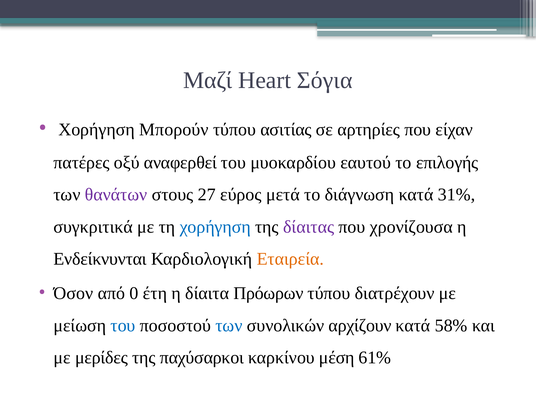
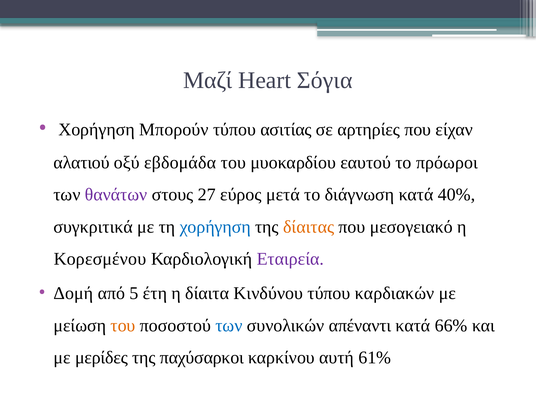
πατέρες: πατέρες -> αλατιού (82, 162)
αναφερθεί: αναφερθεί -> εβδομάδα (180, 162)
επιλογής: επιλογής -> πρόωροι (447, 162)
31%: 31% -> 40% (457, 195)
δίαιτας colour: purple -> orange (309, 227)
χρονίζουσα: χρονίζουσα -> μεσογειακό (411, 227)
Ενδείκνυνται: Ενδείκνυνται -> Κορεσμένου (100, 259)
Εταιρεία colour: orange -> purple (290, 259)
Όσον: Όσον -> Δομή (73, 293)
0: 0 -> 5 (134, 293)
Πρόωρων: Πρόωρων -> Κινδύνου (268, 293)
διατρέχουν: διατρέχουν -> καρδιακών (395, 293)
του colour: blue -> orange (123, 325)
αρχίζουν: αρχίζουν -> απέναντι (360, 325)
58%: 58% -> 66% (451, 325)
μέση: μέση -> αυτή (337, 358)
